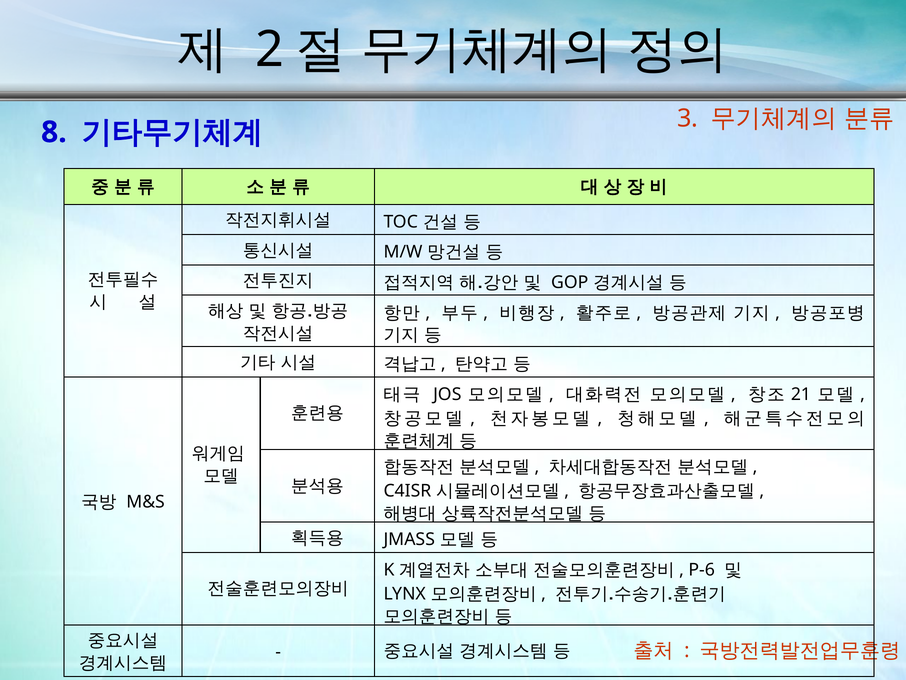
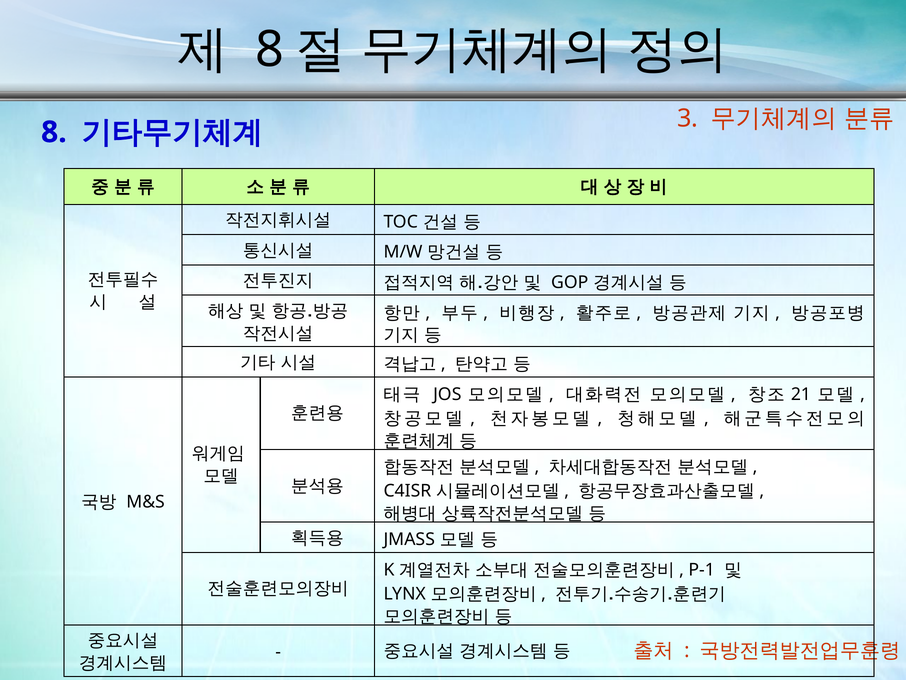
2: 2 -> 8 (269, 50)
P-6: P-6 -> P-1 (702, 569)
